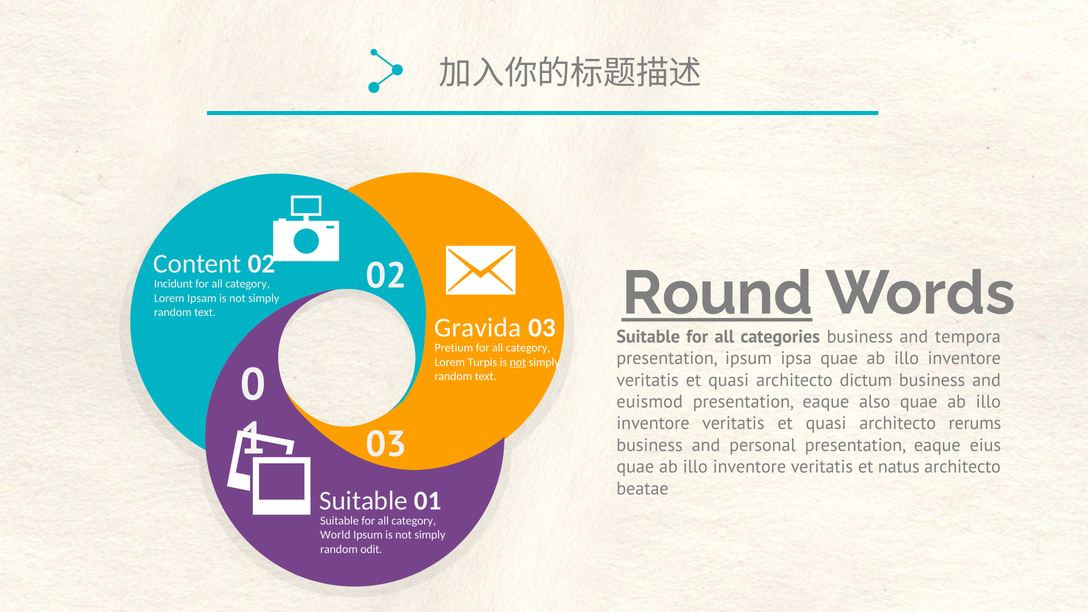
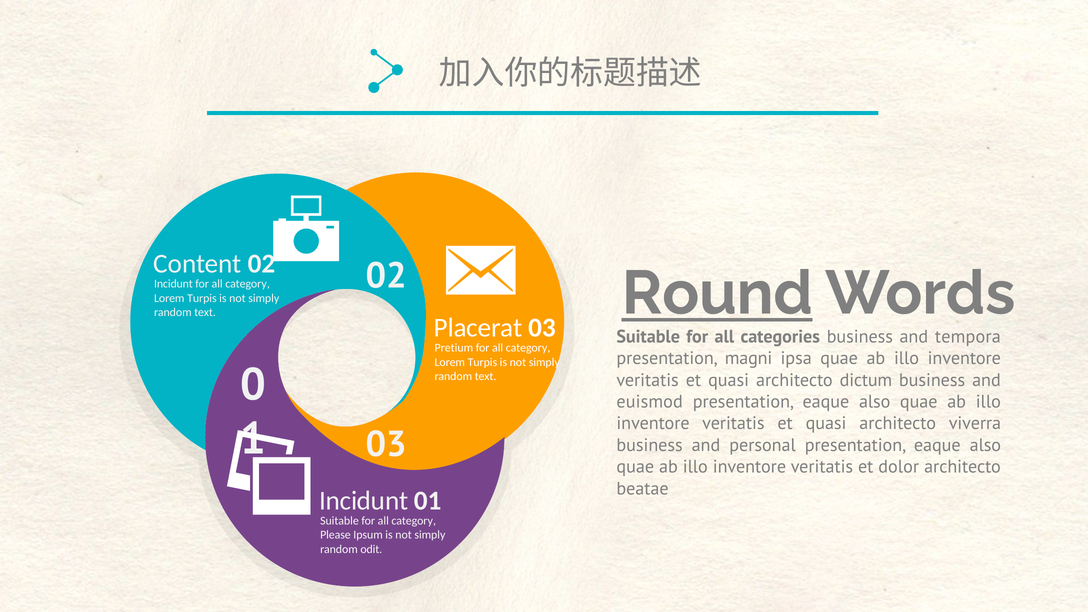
Ipsam: Ipsam -> Turpis (202, 298)
Gravida: Gravida -> Placerat (478, 328)
presentation ipsum: ipsum -> magni (749, 358)
not underline: present -> none (518, 362)
rerums: rerums -> viverra (975, 424)
personal presentation eaque eius: eius -> also (985, 445)
natus: natus -> dolor (899, 467)
Suitable: Suitable -> Incidunt (364, 501)
World: World -> Please (335, 535)
